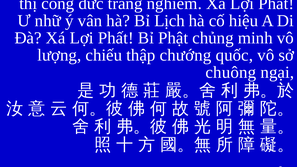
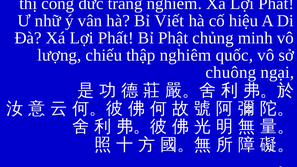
Lịch: Lịch -> Viết (169, 21)
thập chướng: chướng -> nghiêm (185, 55)
